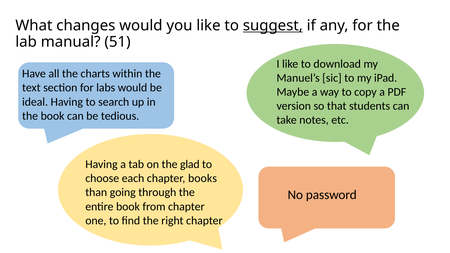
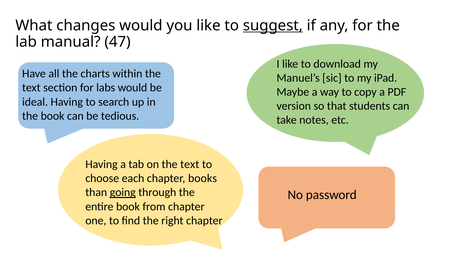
51: 51 -> 47 (118, 42)
on the glad: glad -> text (190, 164)
going underline: none -> present (123, 193)
